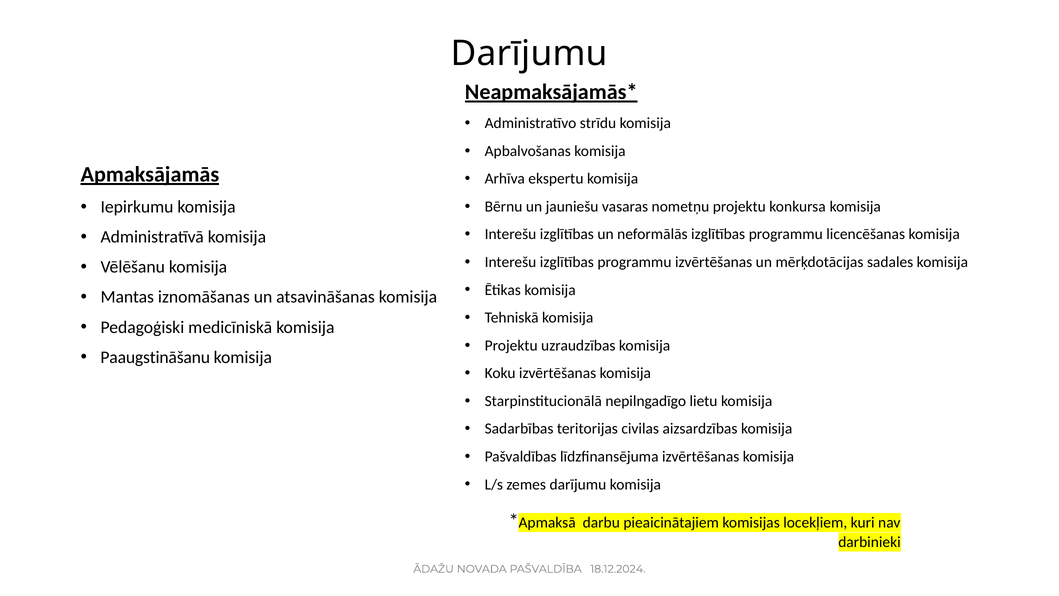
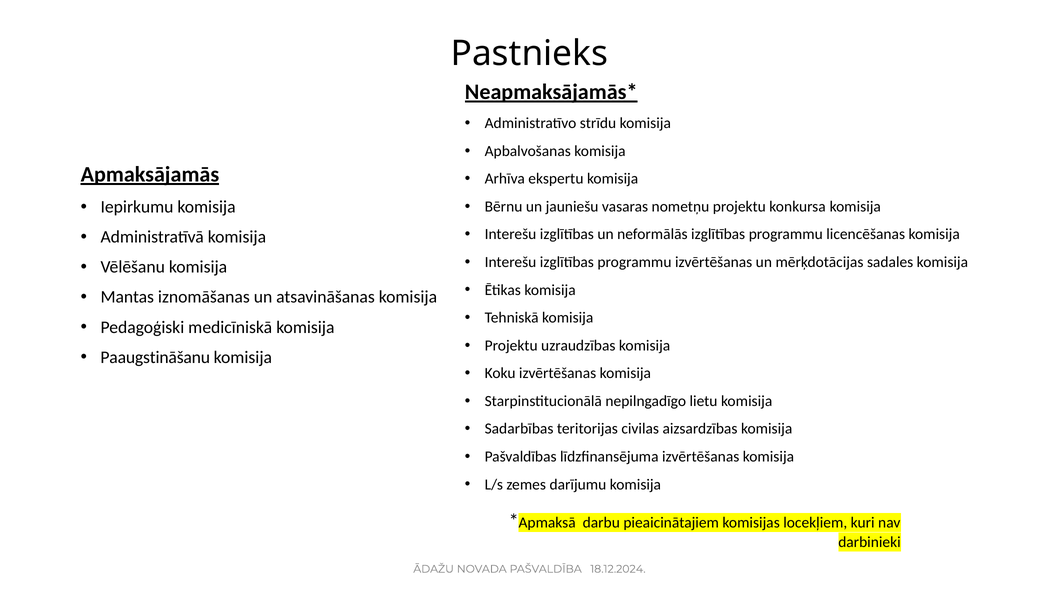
Darījumu: Darījumu -> Pastnieks (529, 54)
